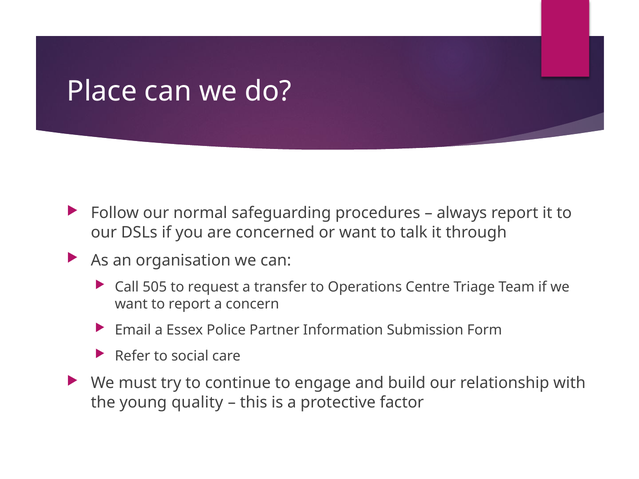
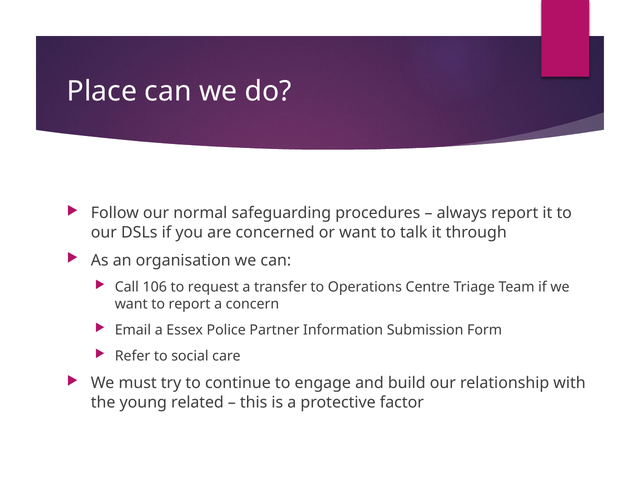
505: 505 -> 106 (155, 287)
quality: quality -> related (197, 402)
